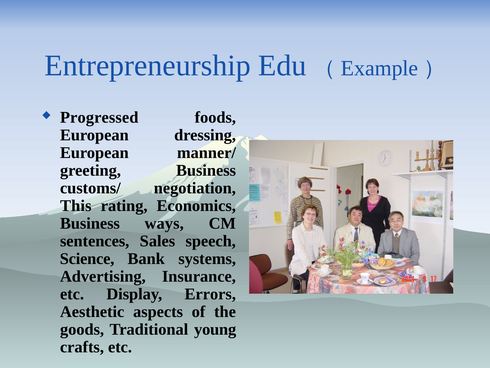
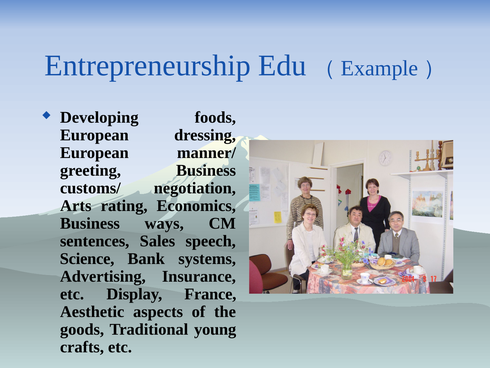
Progressed: Progressed -> Developing (99, 117)
This: This -> Arts (76, 206)
Errors: Errors -> France (210, 294)
